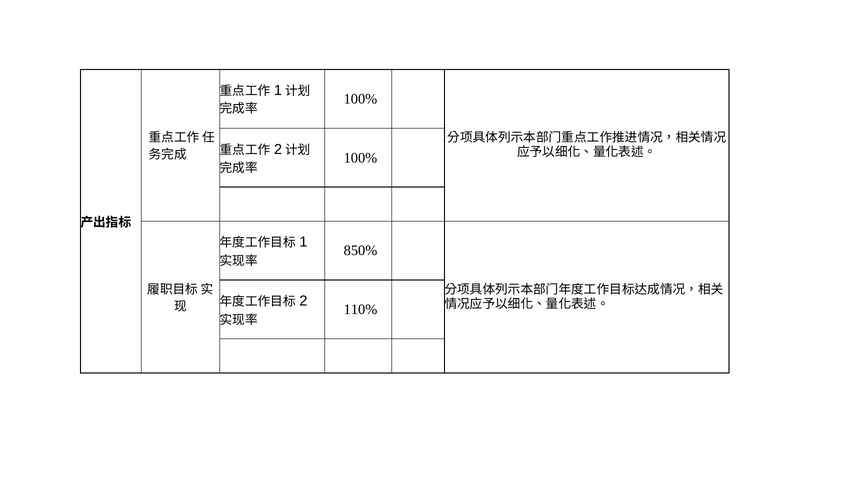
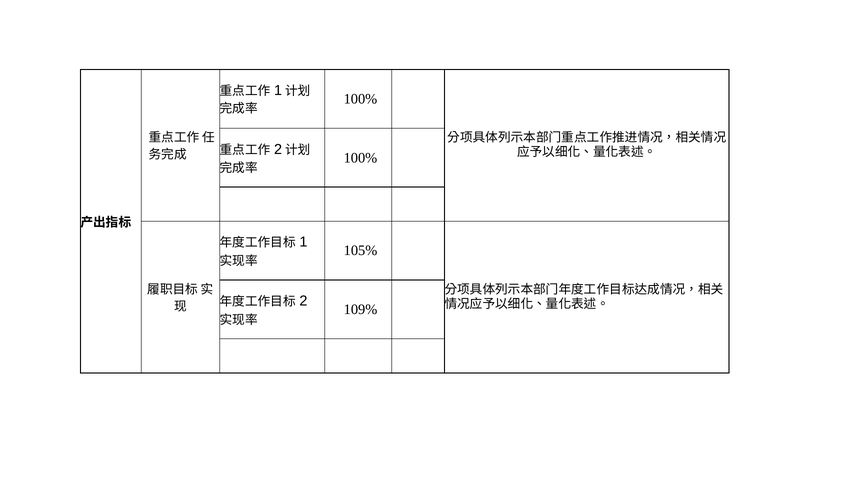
850%: 850% -> 105% (361, 251)
110%: 110% -> 109% (361, 309)
